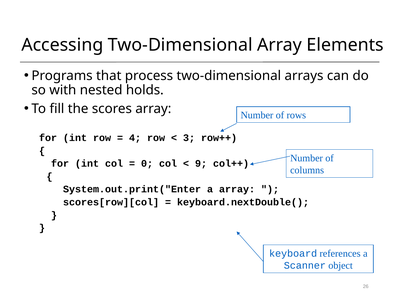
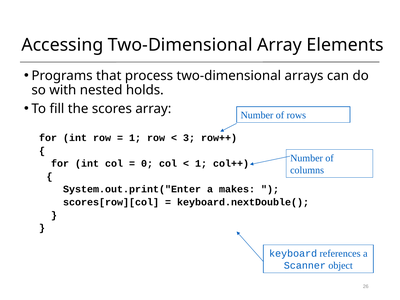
4: 4 -> 1 (135, 138)
9: 9 -> 1 (201, 164)
a array: array -> makes (237, 189)
